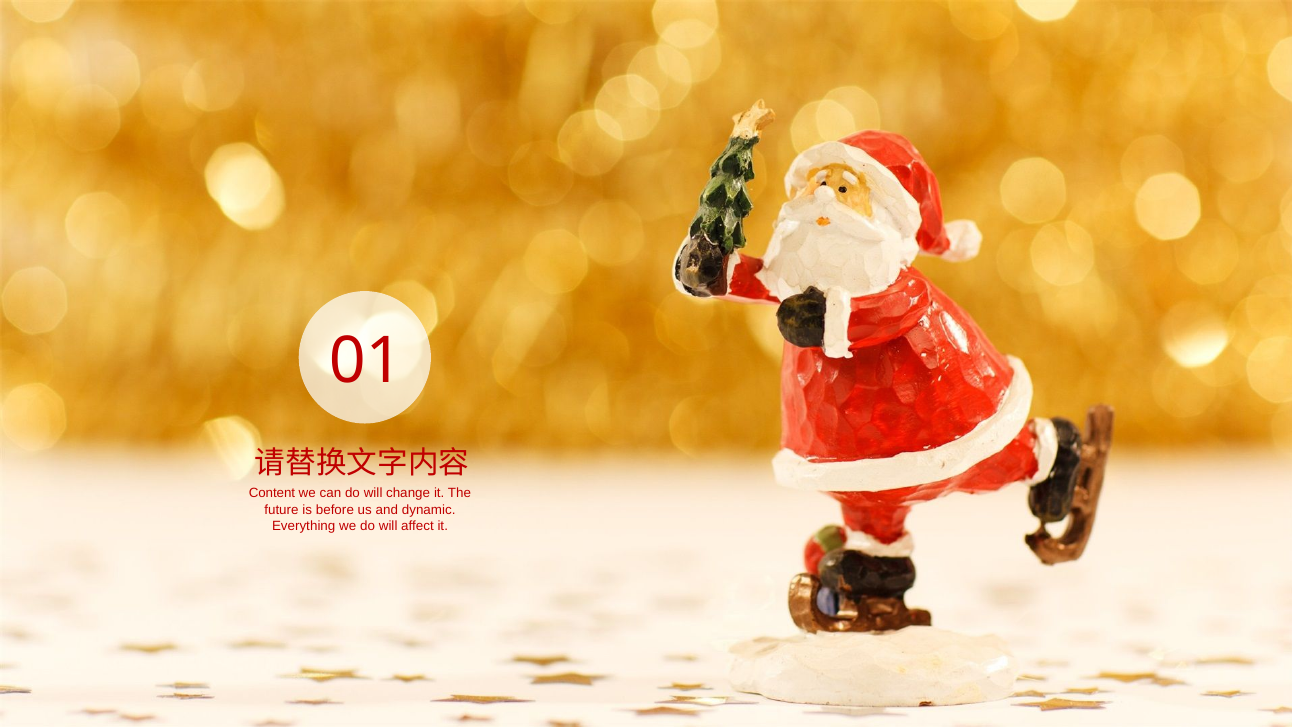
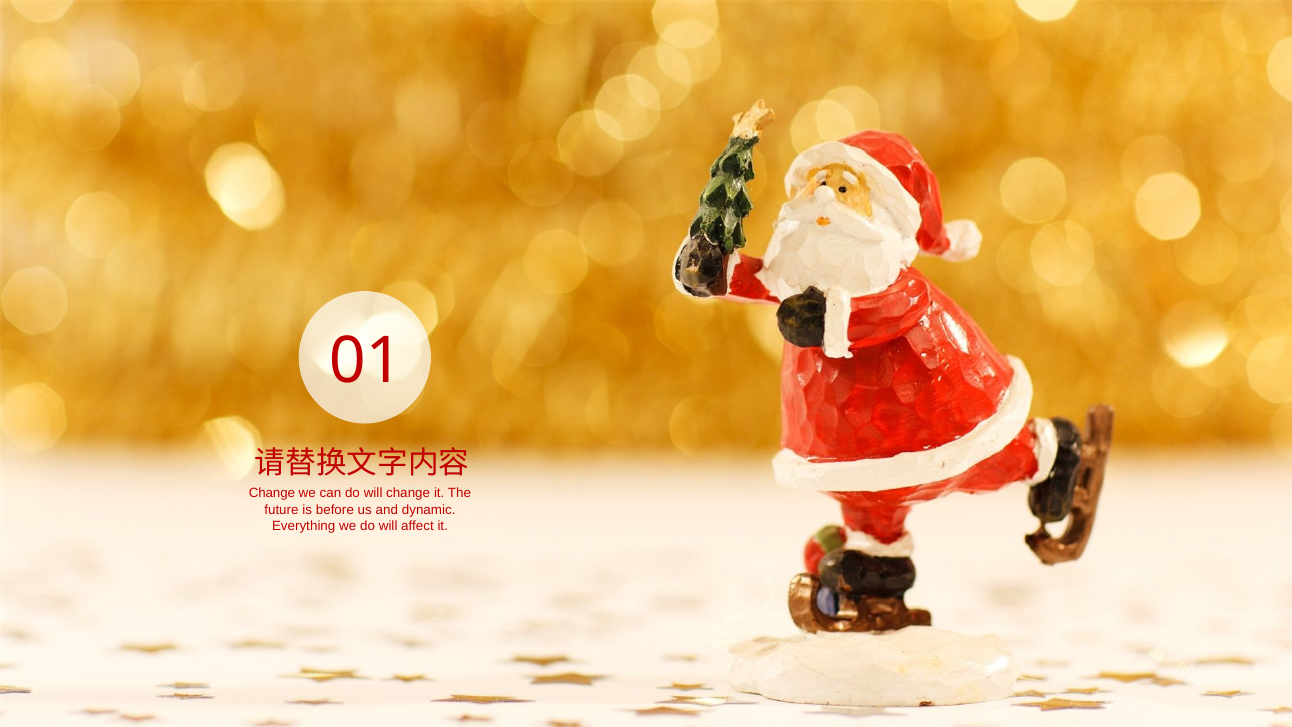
Content: Content -> Change (272, 493)
